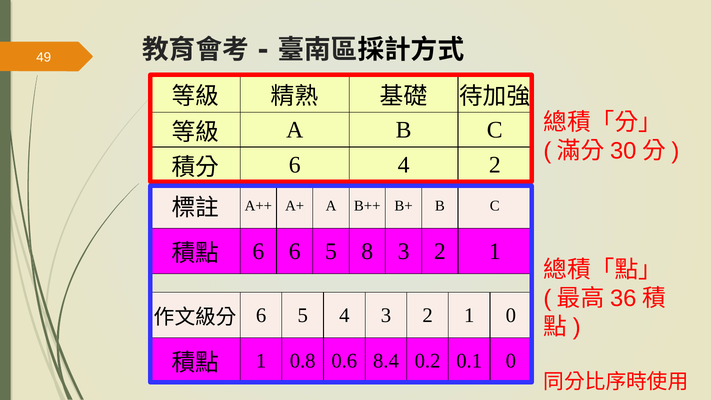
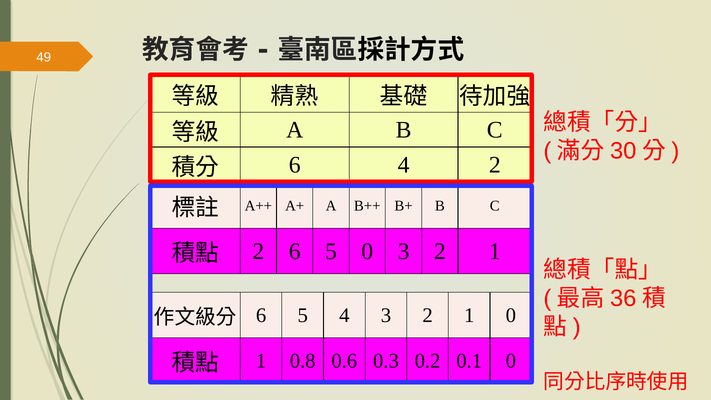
6: 6 -> 2 (258, 251)
5 8: 8 -> 0 (367, 251)
8.4: 8.4 -> 0.3 (386, 361)
